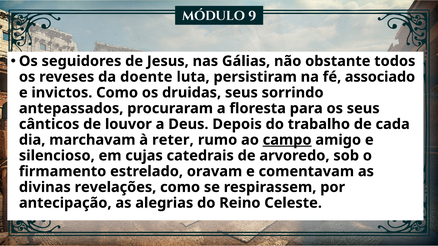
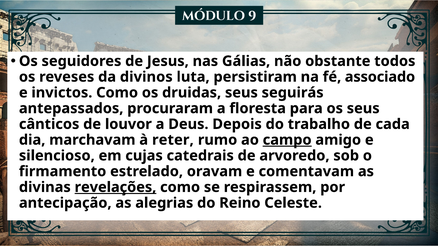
doente: doente -> divinos (146, 77)
sorrindo: sorrindo -> seguirás (293, 93)
revelações underline: none -> present (115, 187)
